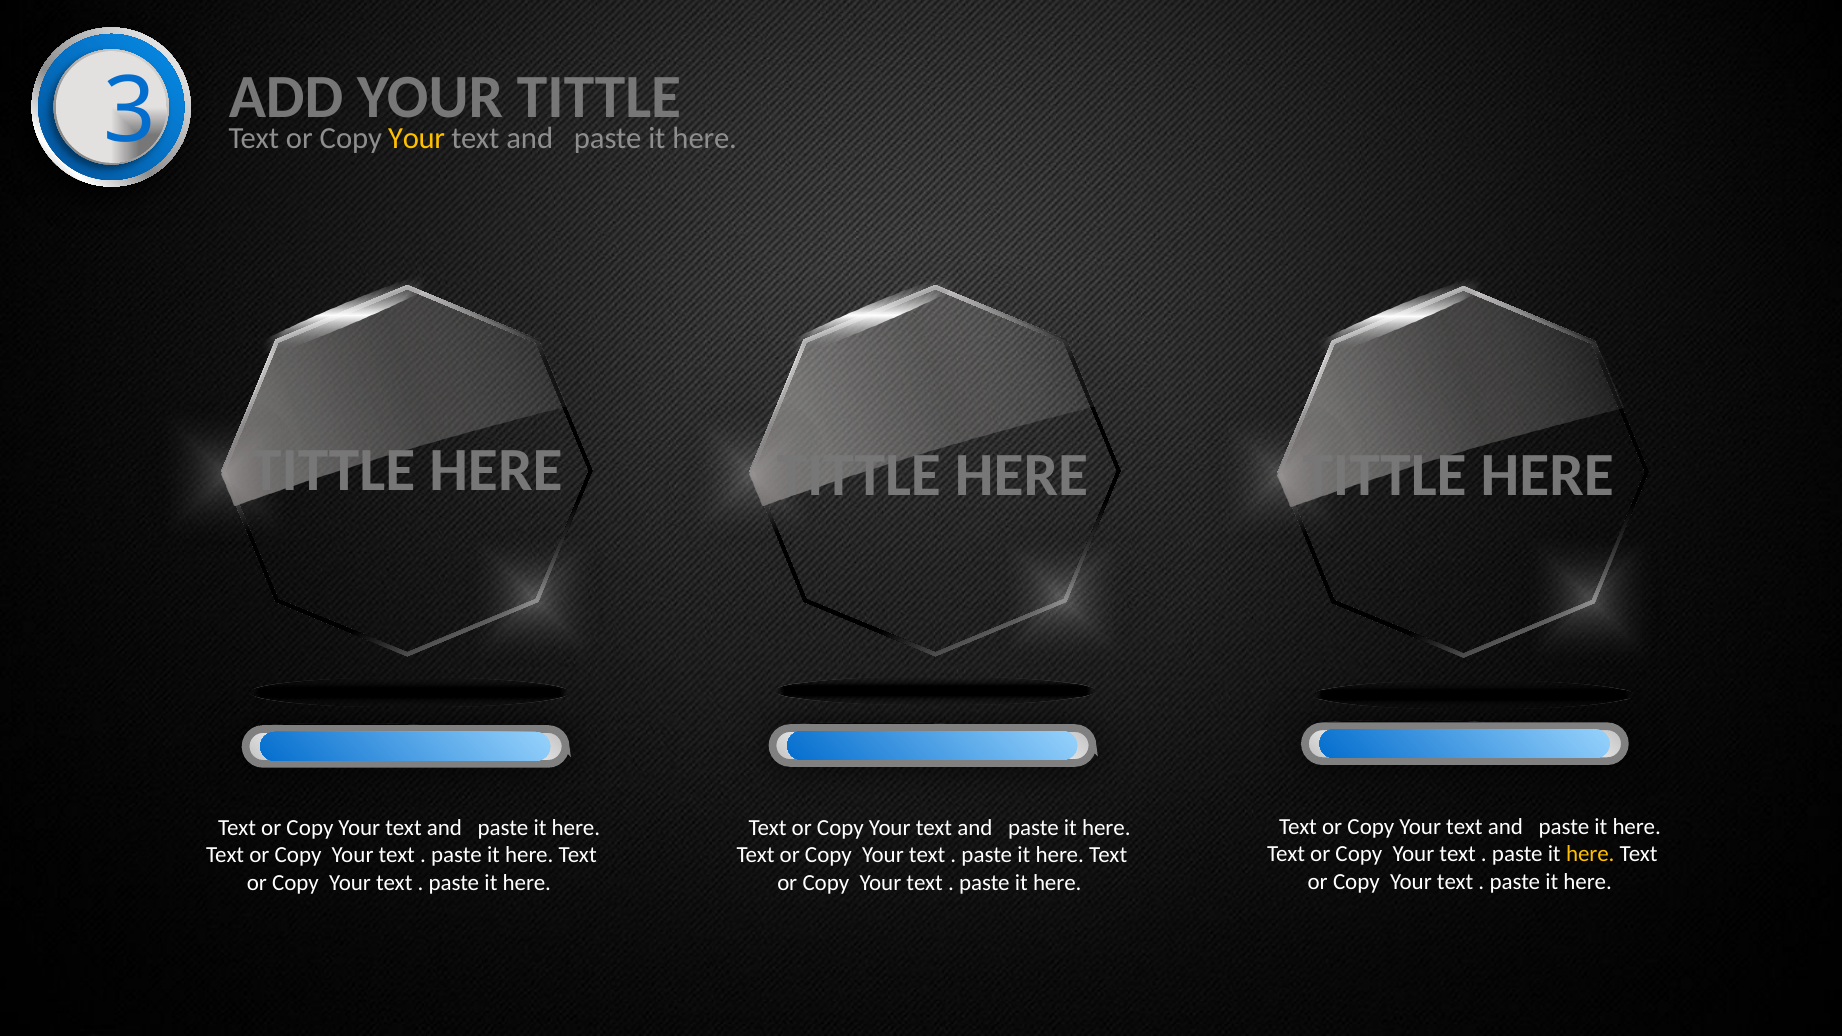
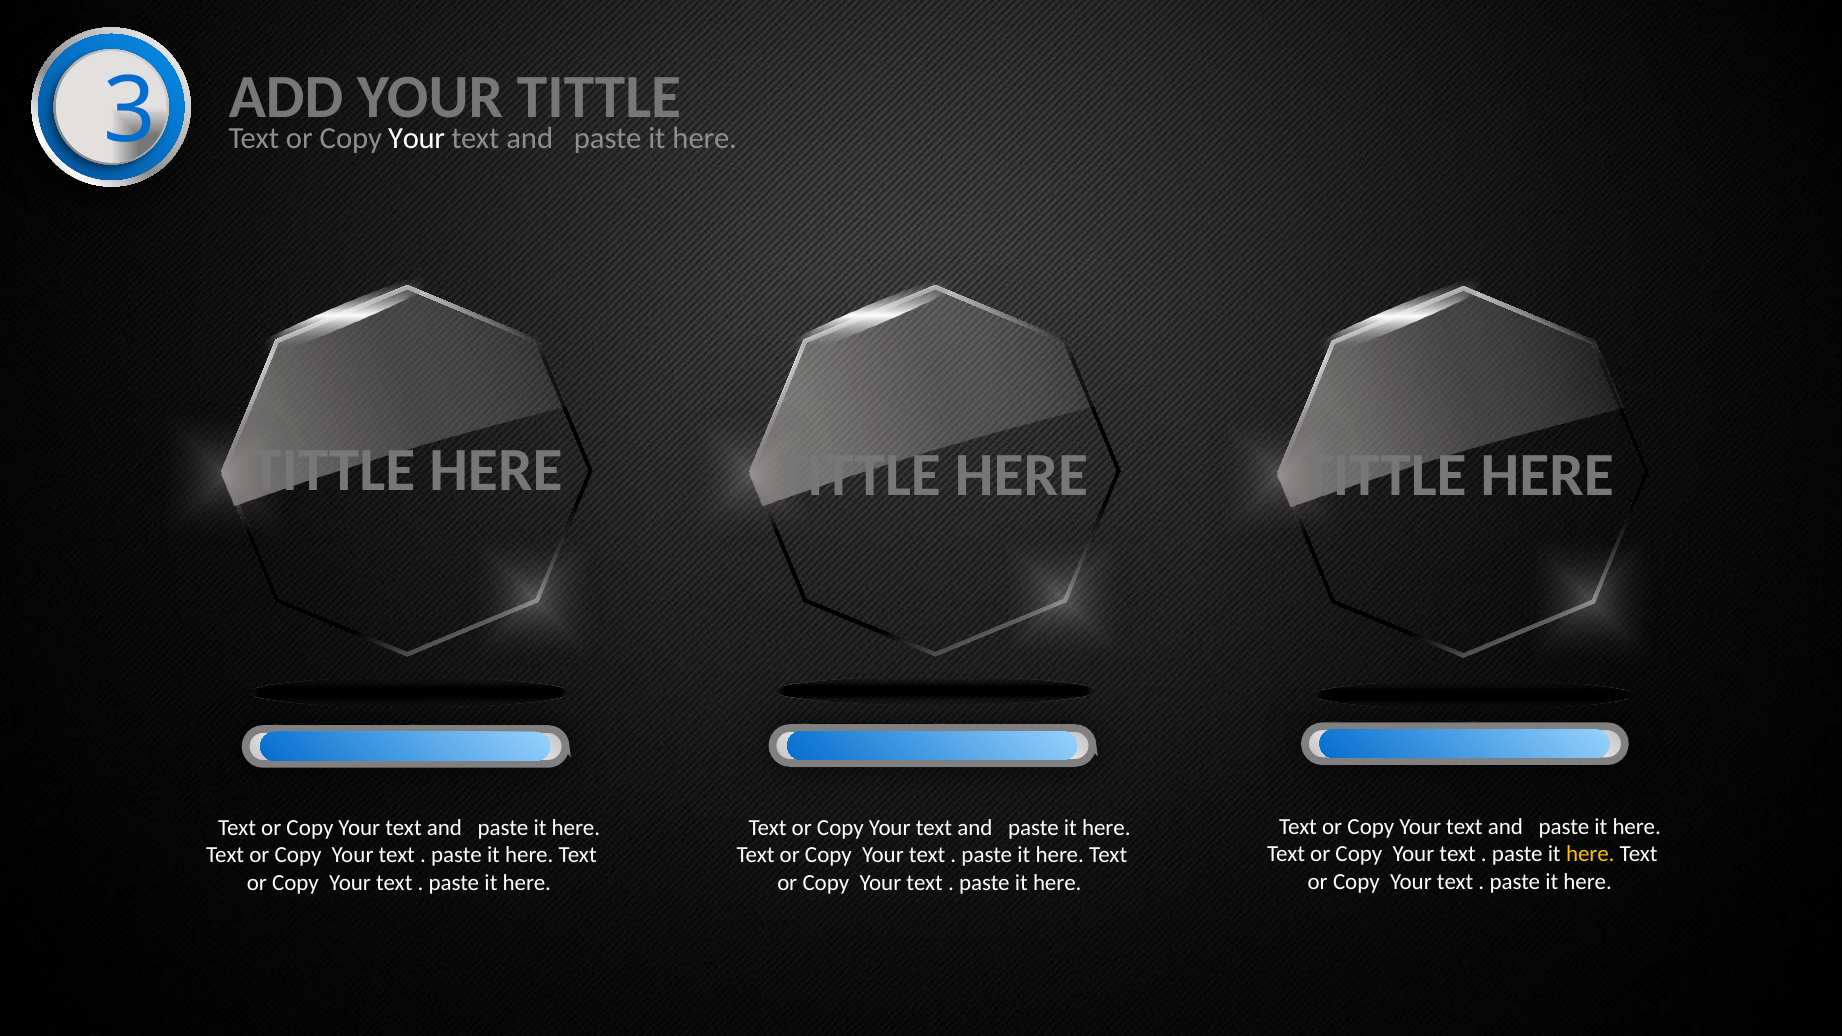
Your colour: yellow -> white (417, 138)
